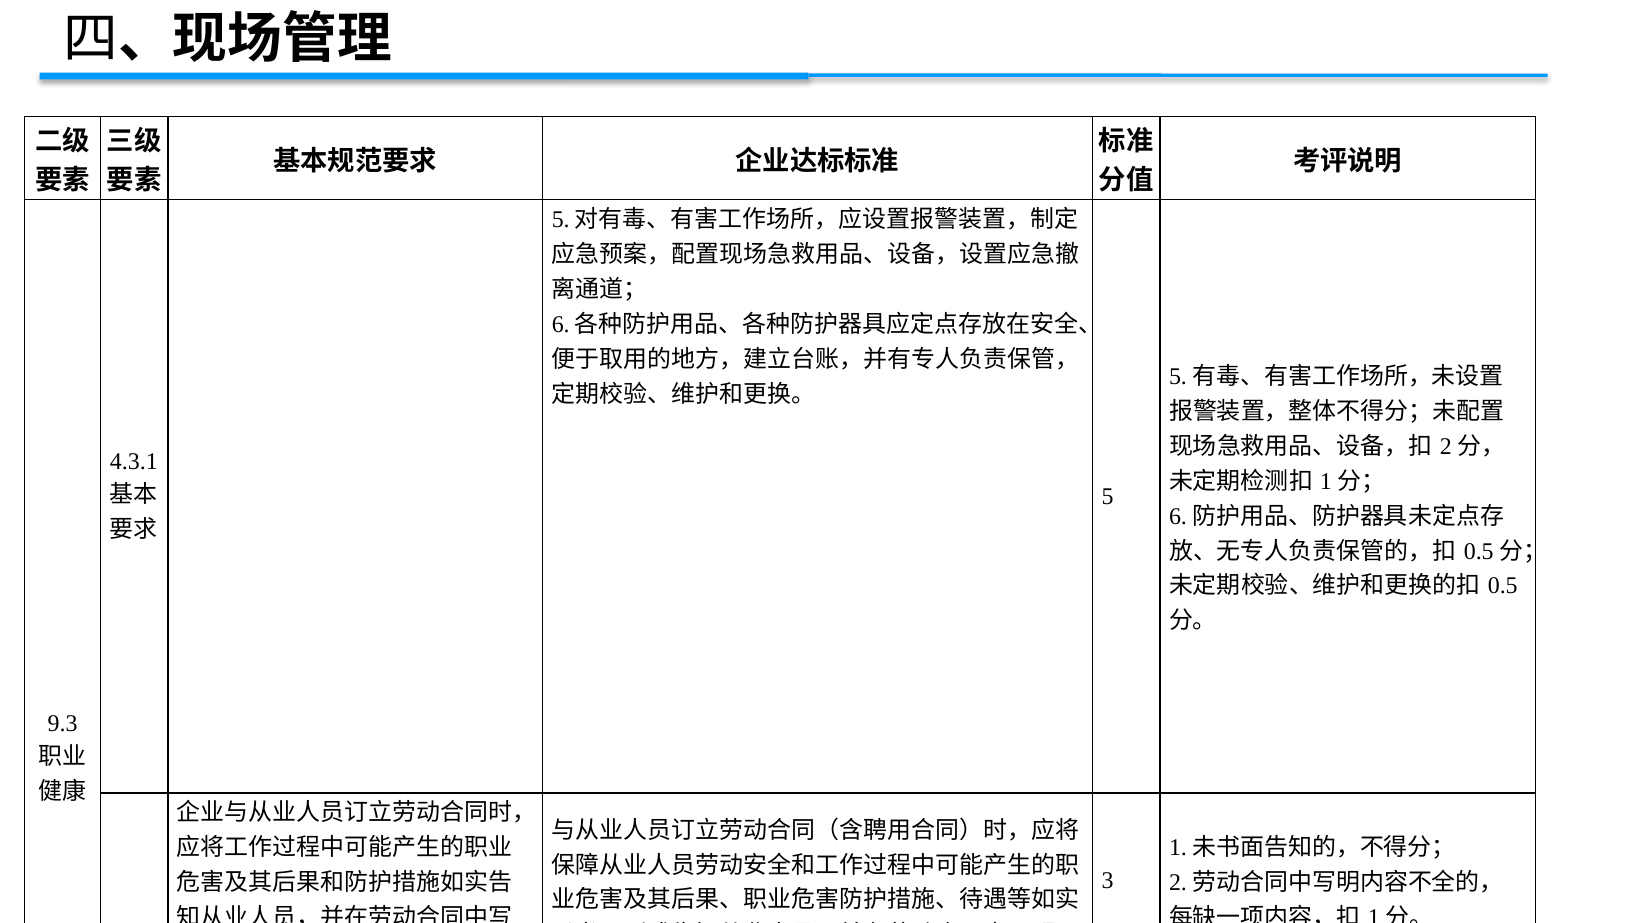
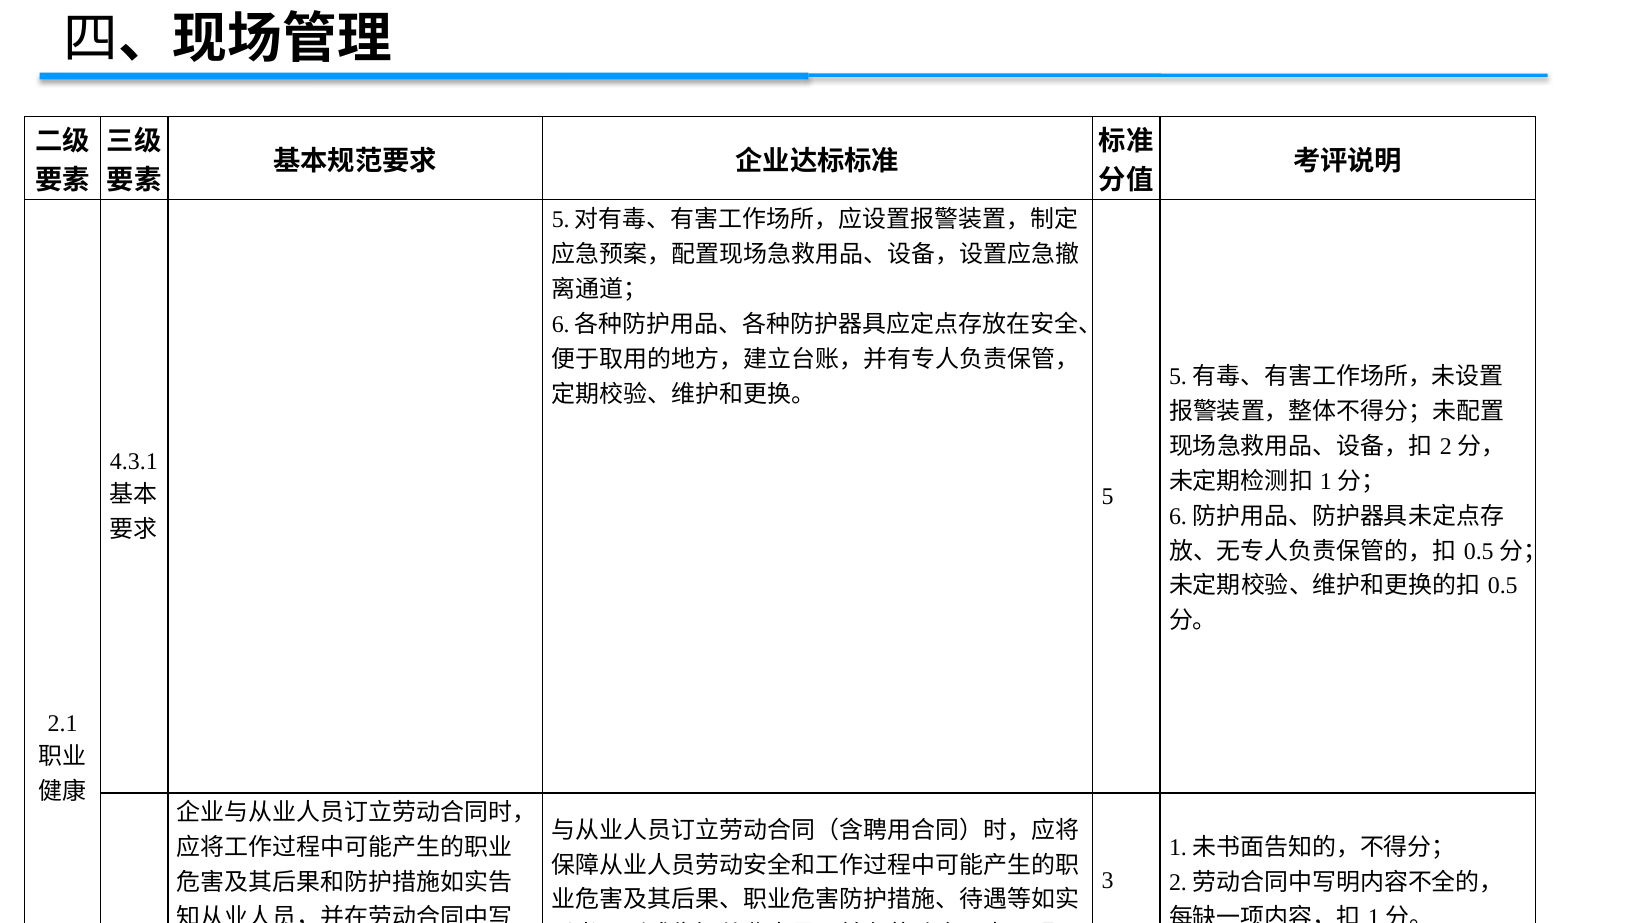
9.3: 9.3 -> 2.1 (63, 723)
